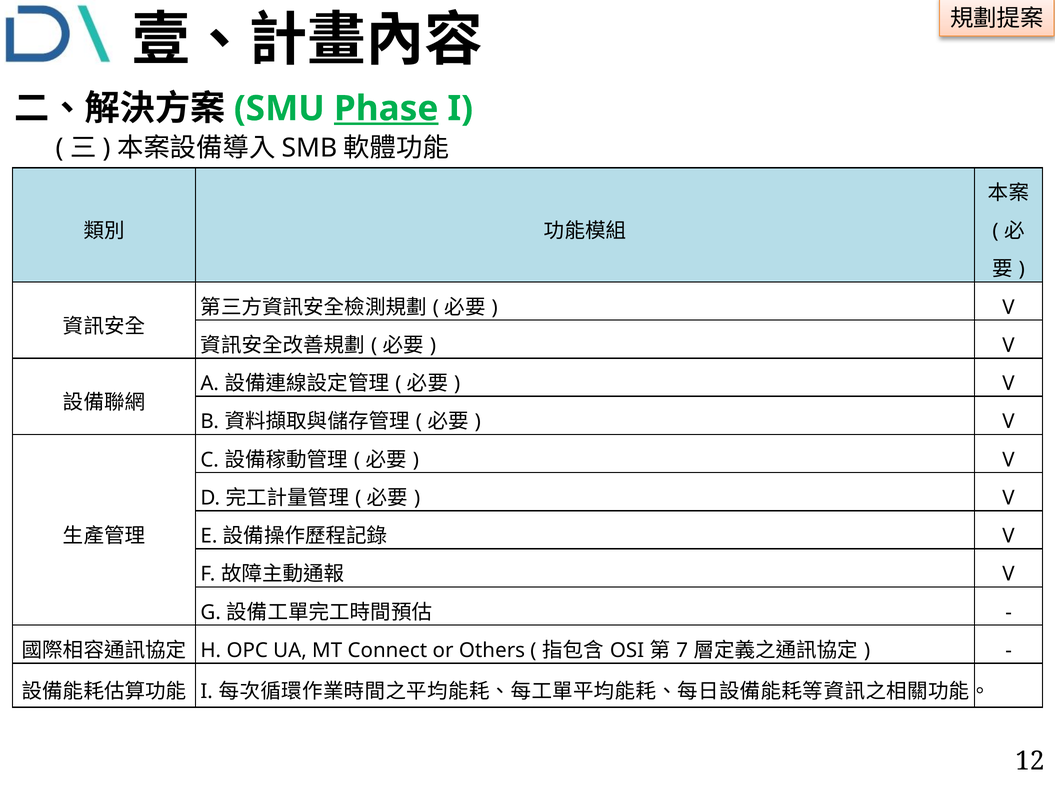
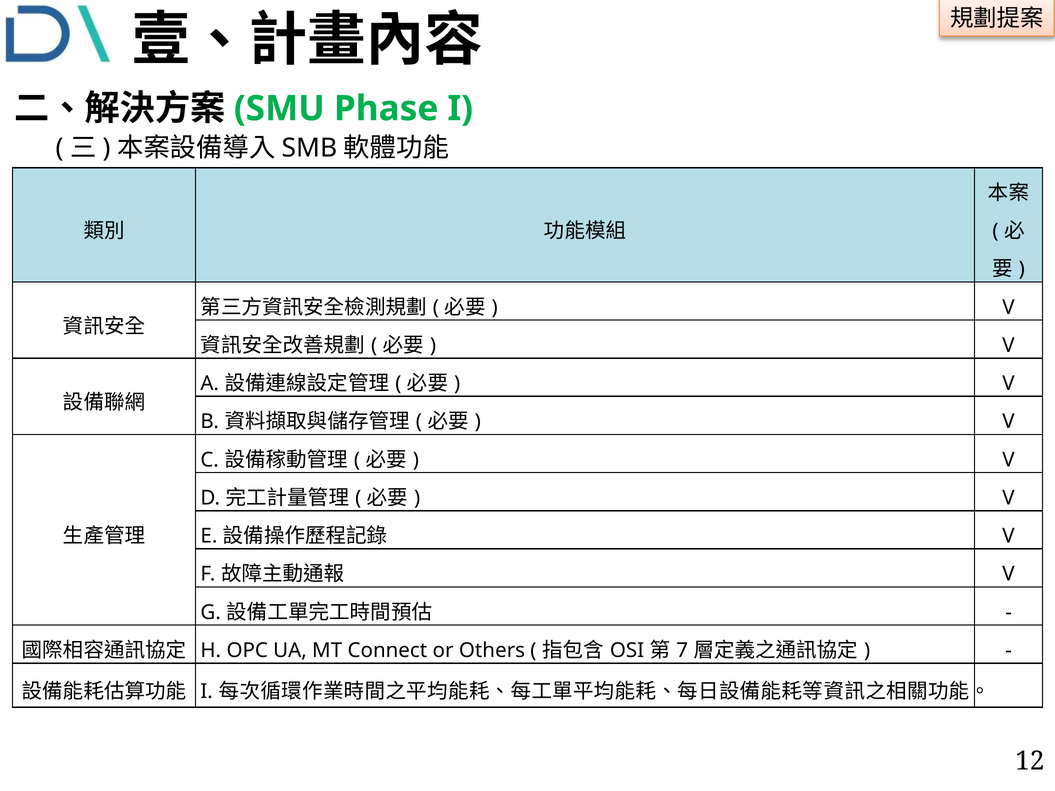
Phase underline: present -> none (386, 109)
